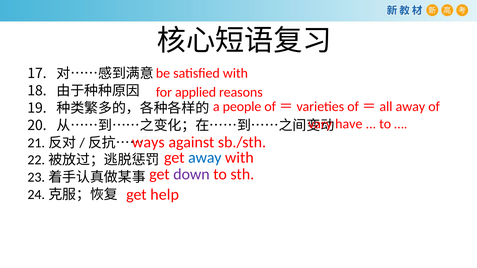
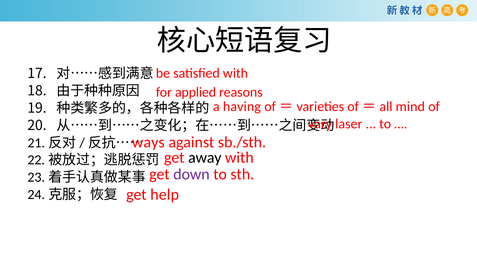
people: people -> having (242, 107)
of＝all away: away -> mind (410, 107)
have: have -> laser (349, 124)
away colour: blue -> black (205, 158)
